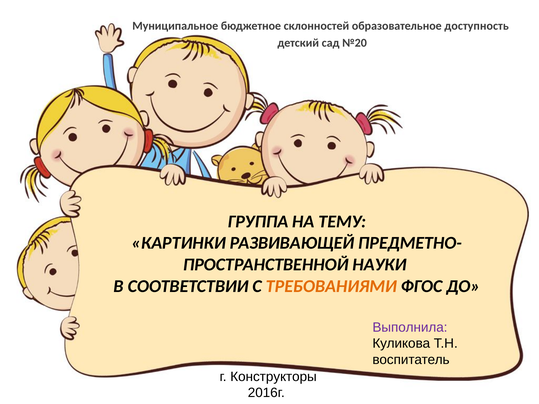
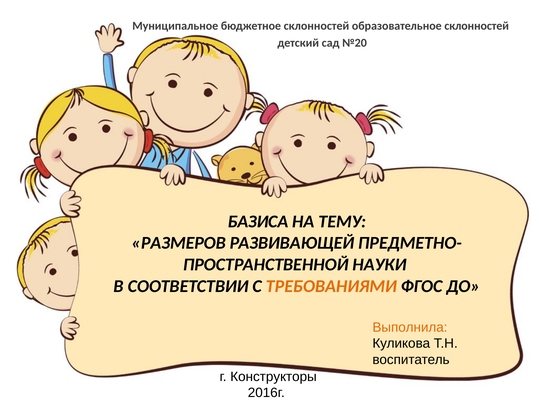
образовательное доступность: доступность -> склонностей (477, 26)
ГРУППА: ГРУППА -> БАЗИСА (258, 222)
КАРТИНКИ: КАРТИНКИ -> РАЗМЕРОВ (179, 243)
Выполнила colour: purple -> orange (410, 327)
